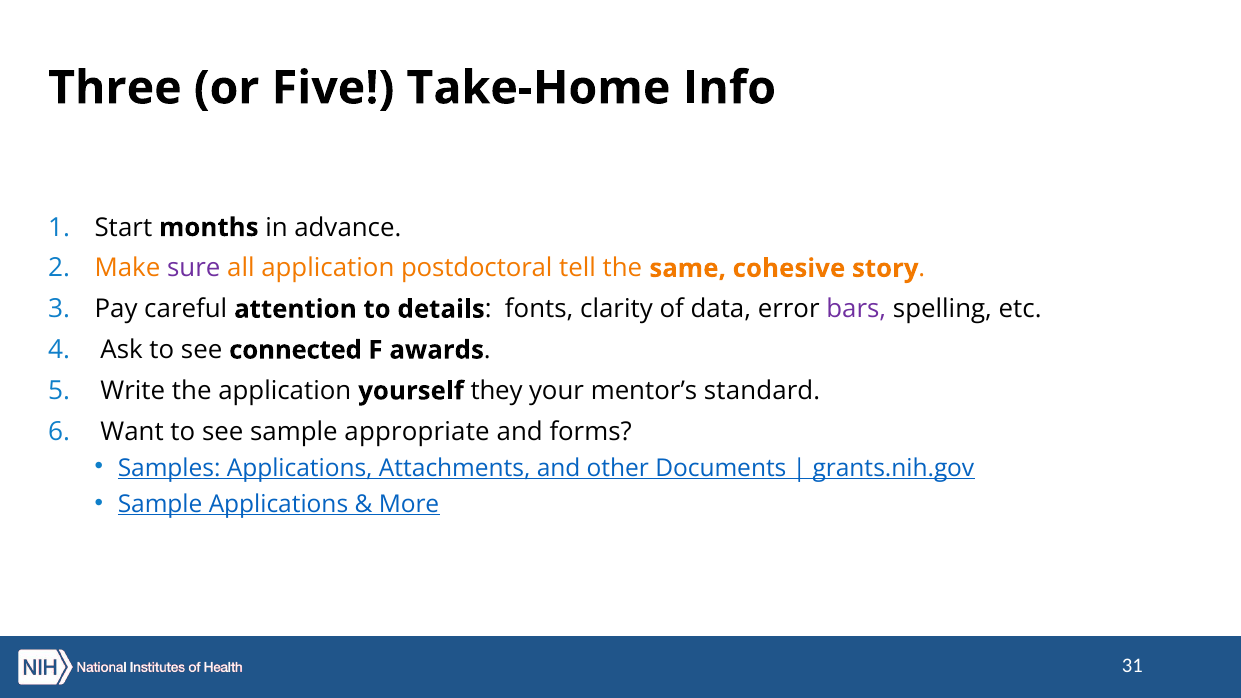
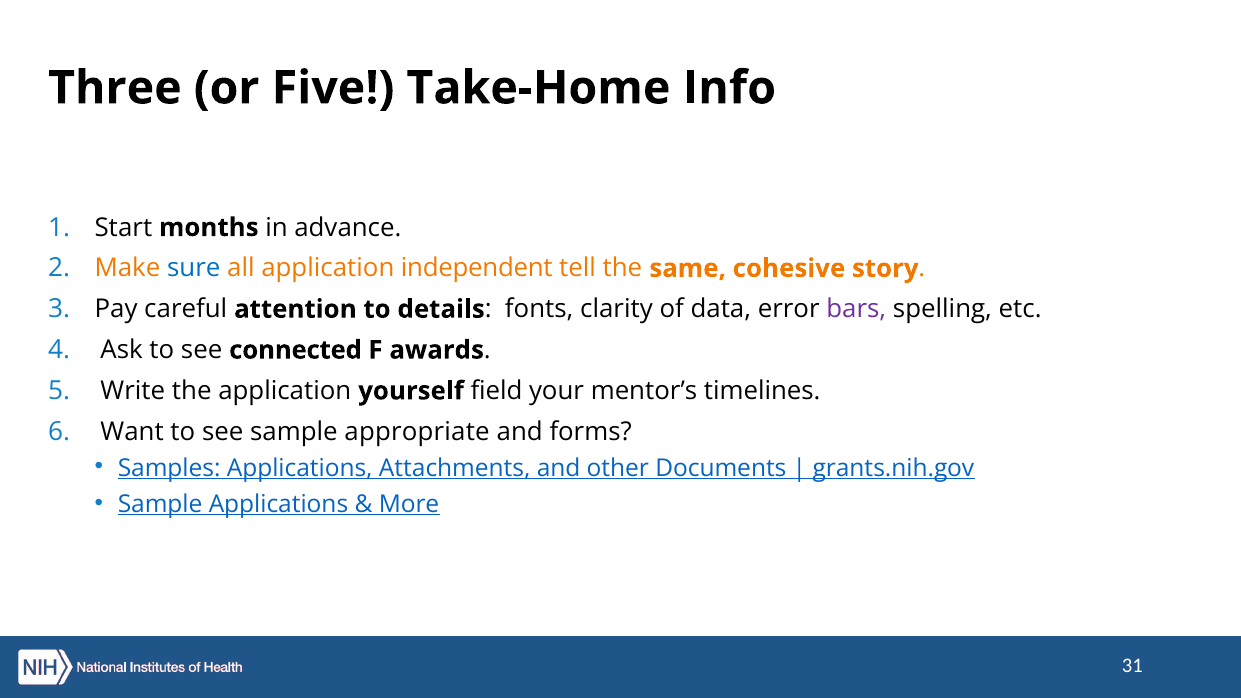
sure colour: purple -> blue (194, 268)
postdoctoral: postdoctoral -> independent (477, 268)
they: they -> field (496, 391)
standard: standard -> timelines (762, 391)
